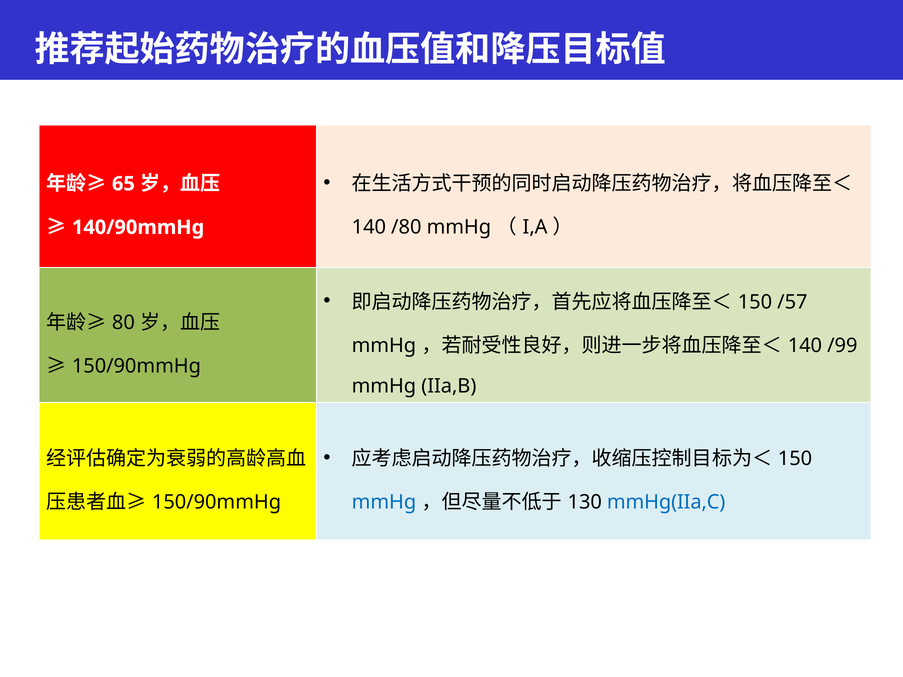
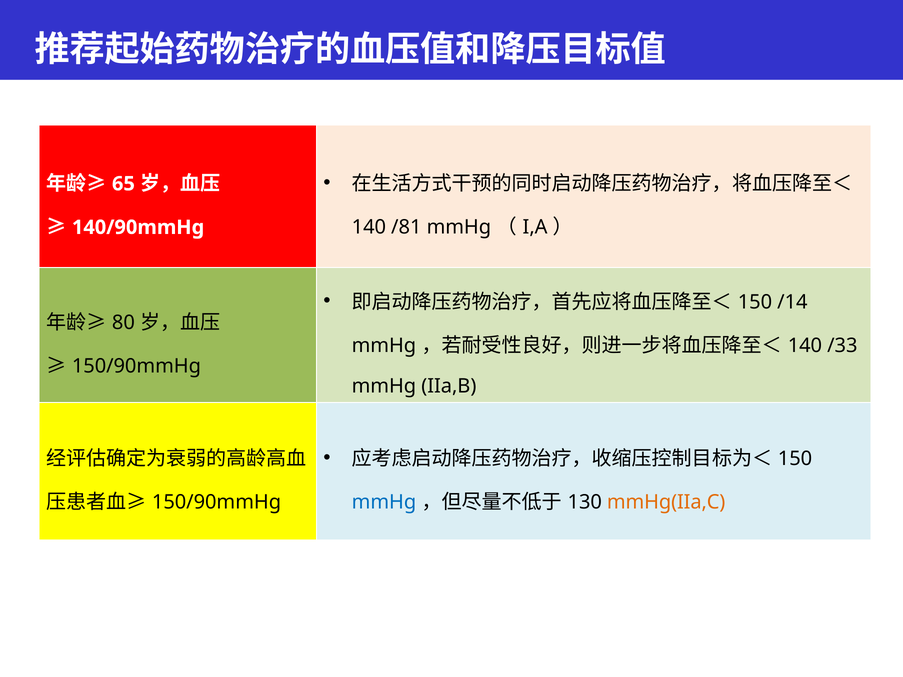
/80: /80 -> /81 (406, 227)
/57: /57 -> /14 (792, 302)
/99: /99 -> /33 (842, 346)
mmHg(IIa,C colour: blue -> orange (666, 502)
